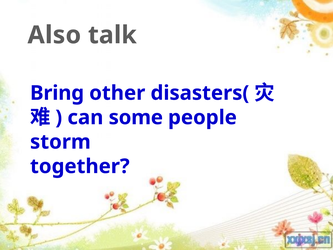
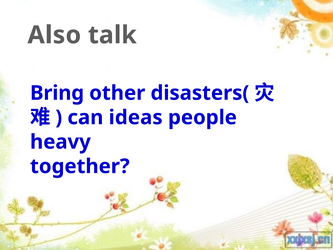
some: some -> ideas (136, 117)
storm: storm -> heavy (60, 142)
